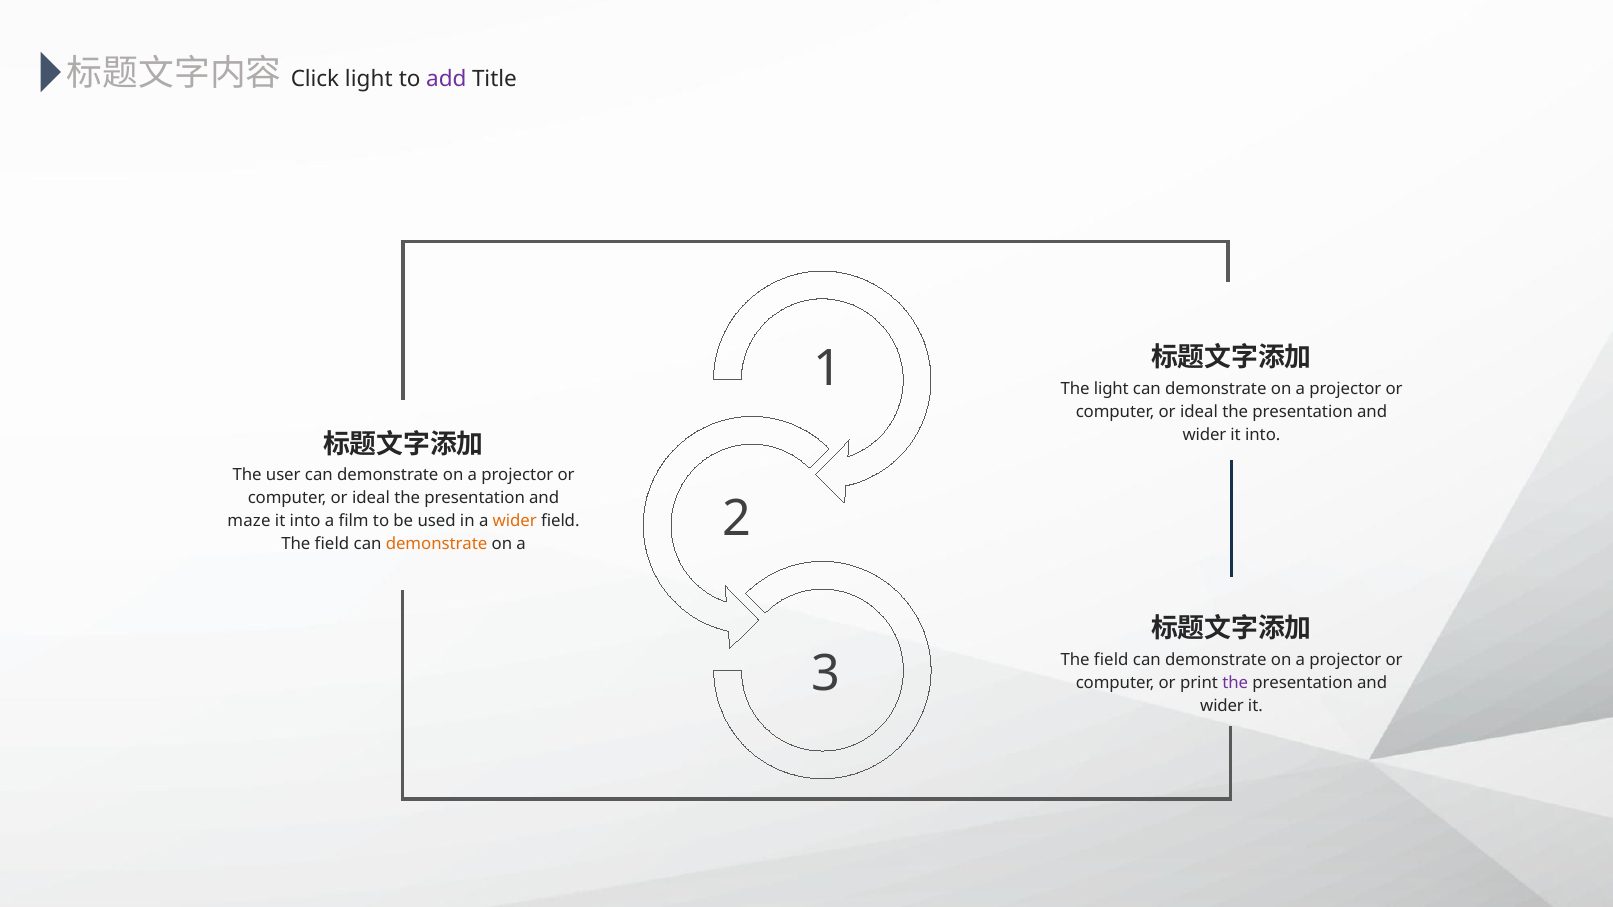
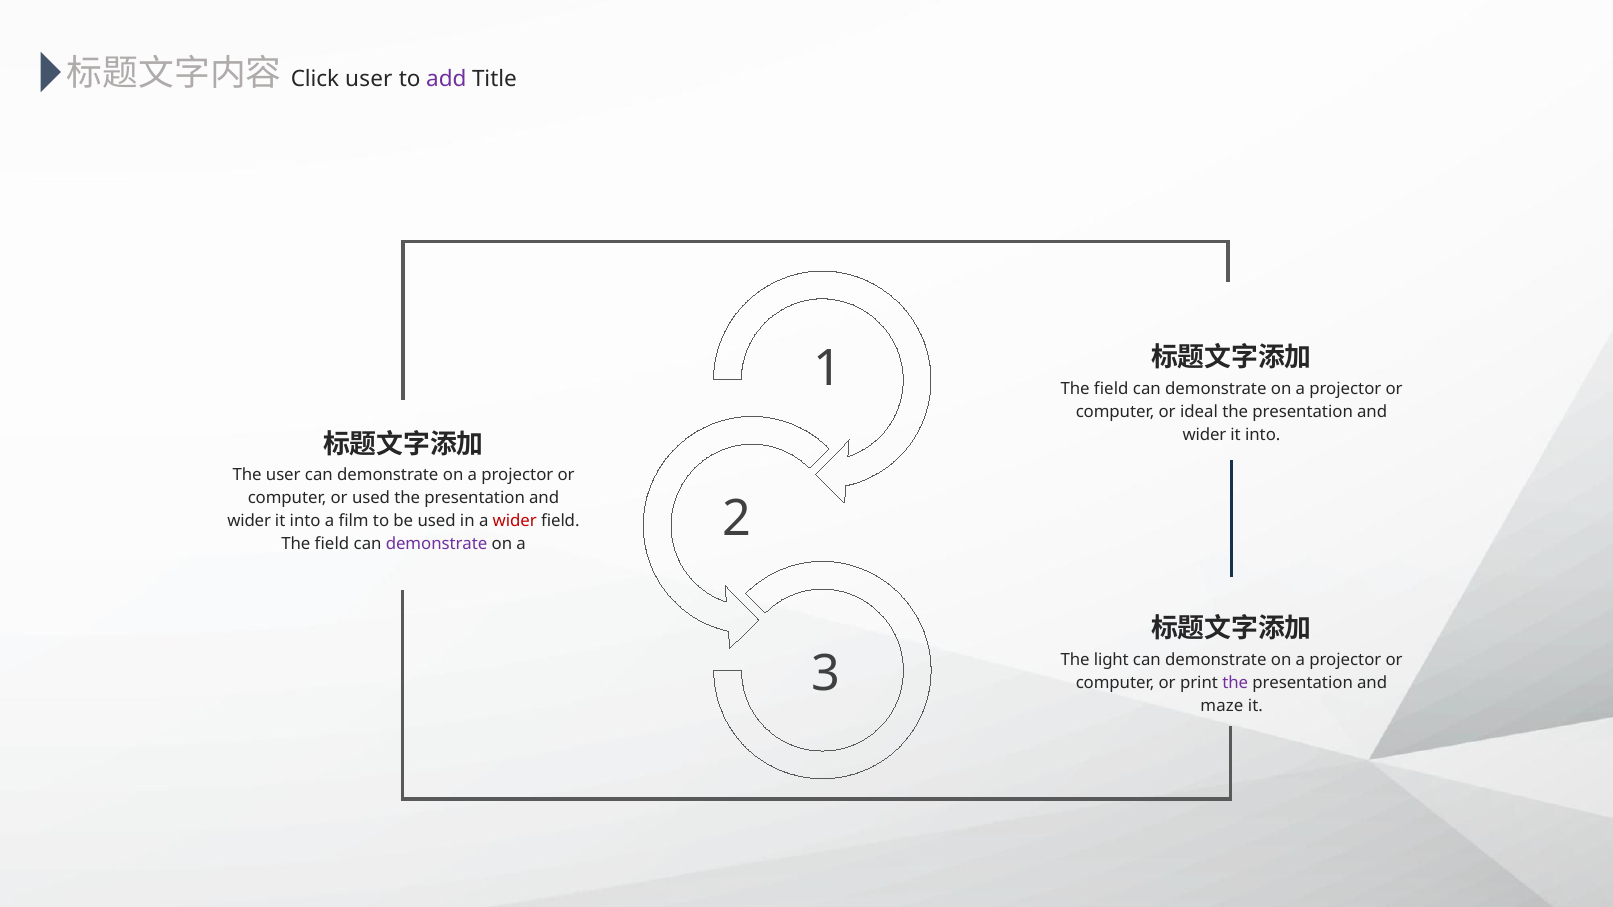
Click light: light -> user (369, 79)
light: light -> field (1111, 389)
ideal: ideal -> used (371, 499)
maze: maze -> wider (249, 522)
wider colour: orange -> red (515, 522)
demonstrate colour: orange -> purple (437, 545)
field: field -> light (1111, 660)
wider: wider -> maze (1222, 706)
